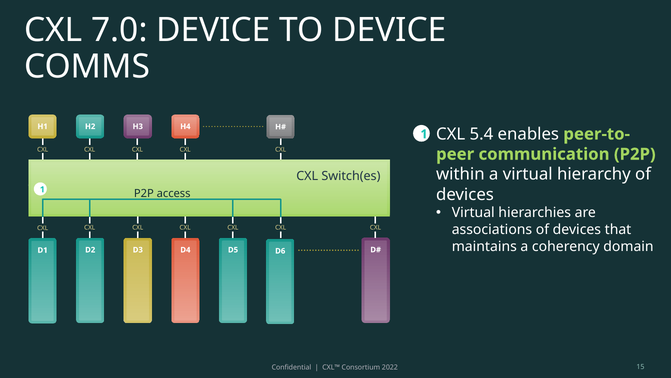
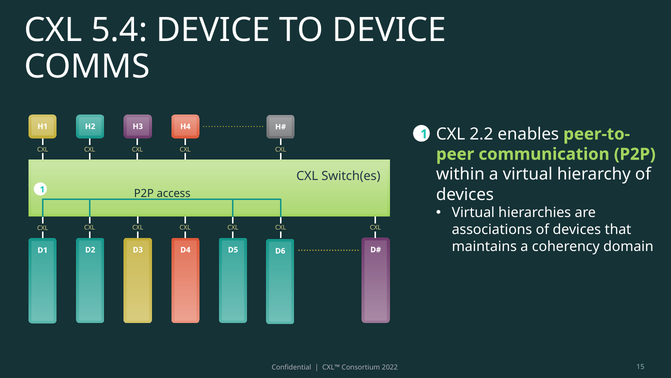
7.0: 7.0 -> 5.4 (119, 30)
5.4: 5.4 -> 2.2 (481, 134)
